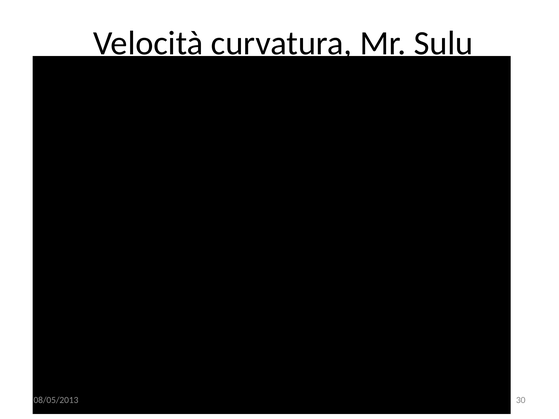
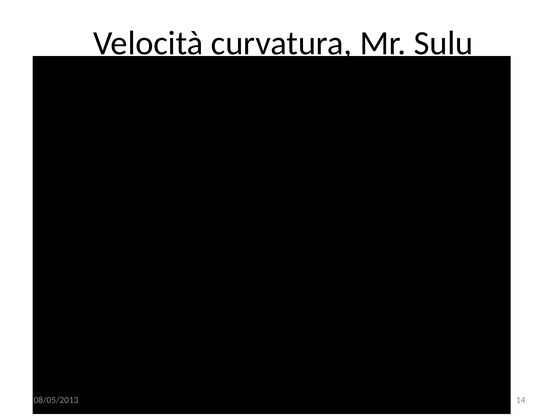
30: 30 -> 14 (521, 400)
